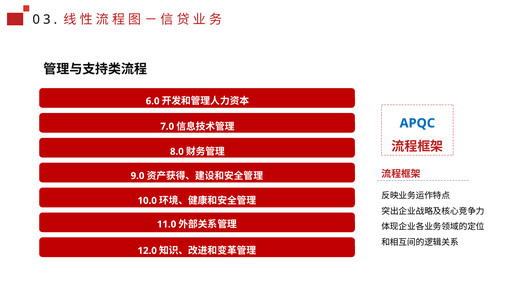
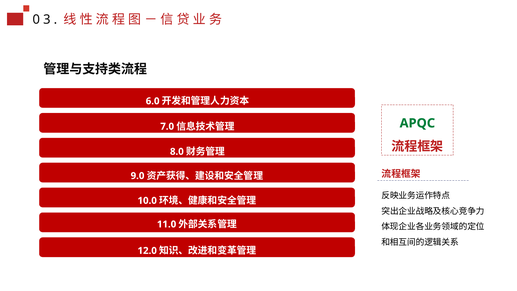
APQC colour: blue -> green (417, 123)
